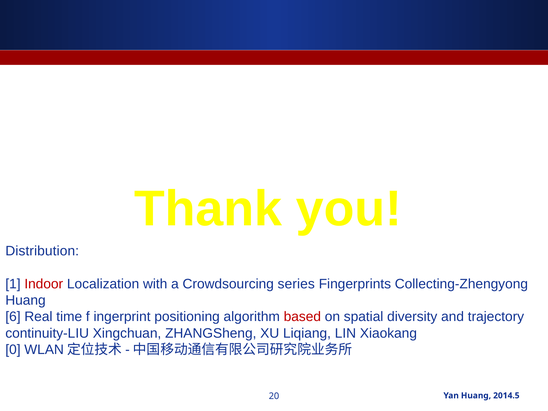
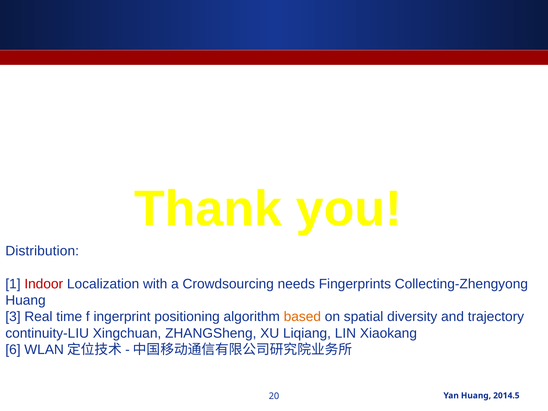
series: series -> needs (296, 284)
6: 6 -> 3 (13, 317)
based colour: red -> orange (302, 317)
0: 0 -> 6 (13, 350)
